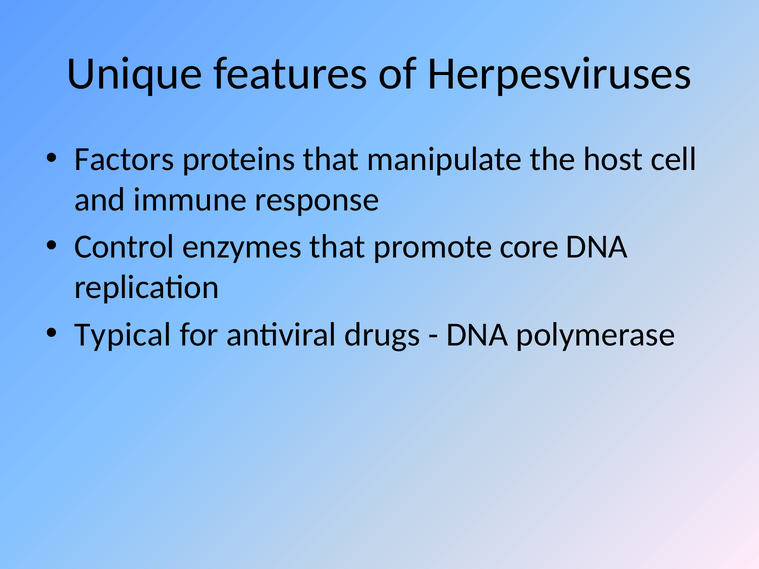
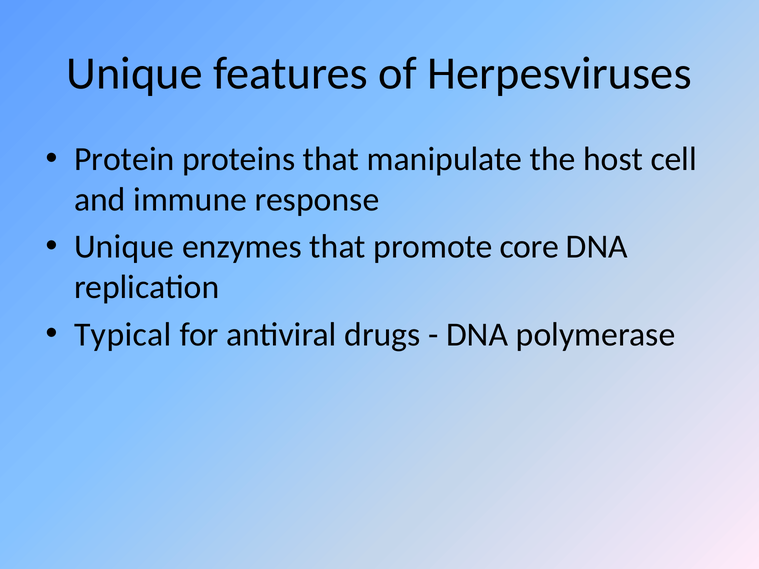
Factors: Factors -> Protein (124, 159)
Control: Control -> Unique (124, 247)
